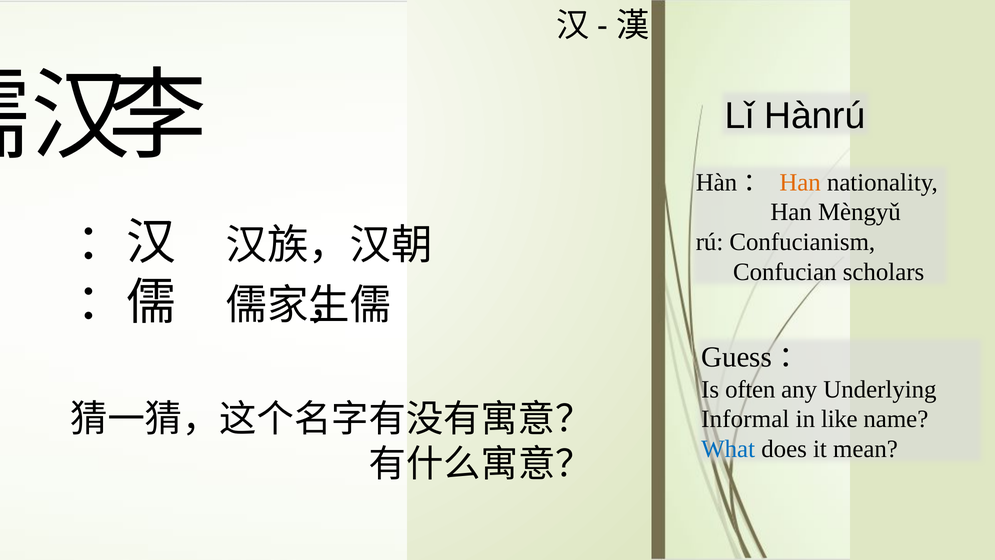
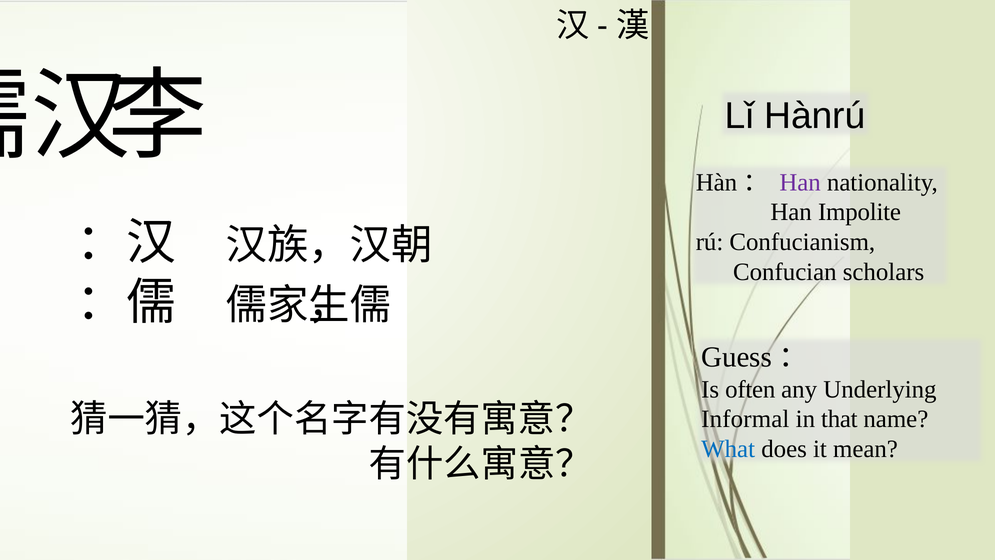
Han colour: orange -> purple (800, 182)
Mèngyǔ: Mèngyǔ -> Impolite (859, 212)
like: like -> that (839, 419)
